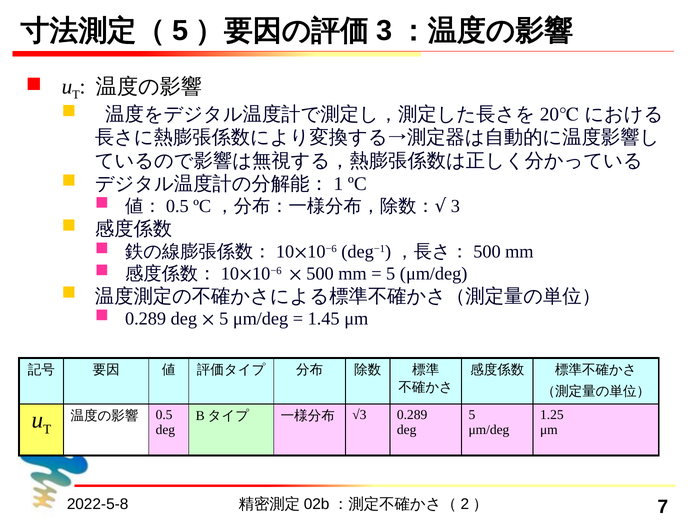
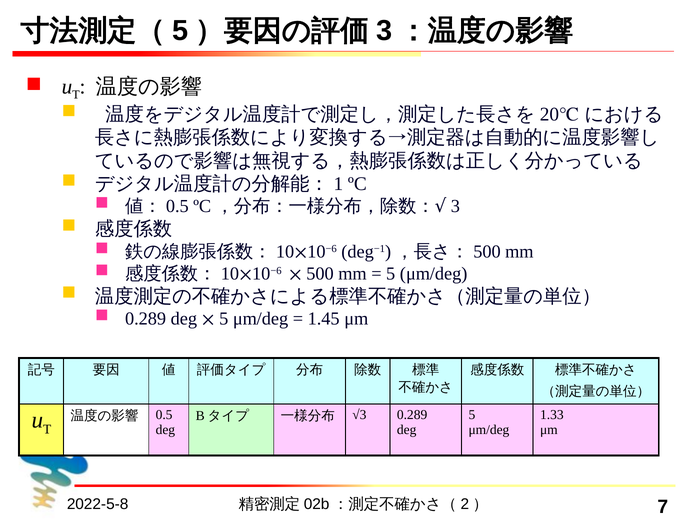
1.25: 1.25 -> 1.33 (552, 415)
